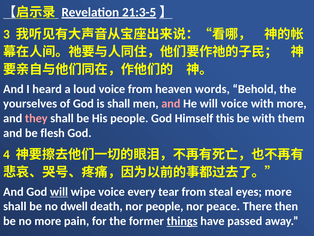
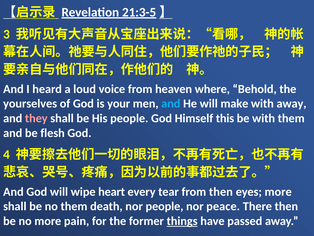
words: words -> where (212, 89)
is shall: shall -> your (119, 103)
and colour: pink -> light blue (171, 103)
will voice: voice -> make (234, 103)
with more: more -> away (292, 103)
will underline: present -> none (59, 191)
wipe voice: voice -> heart (112, 191)
from steal: steal -> then (221, 191)
no dwell: dwell -> them (74, 206)
